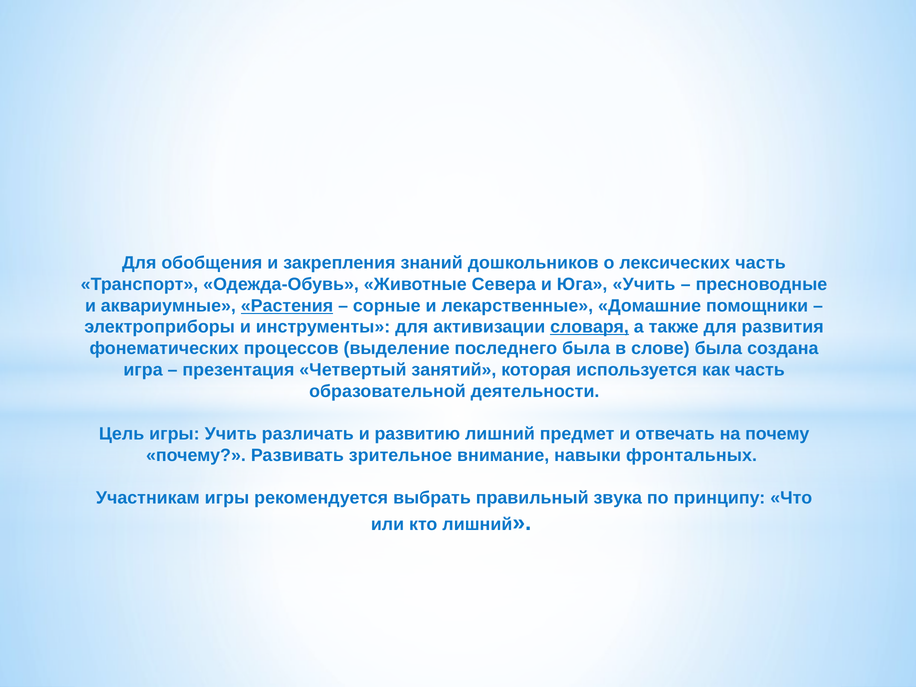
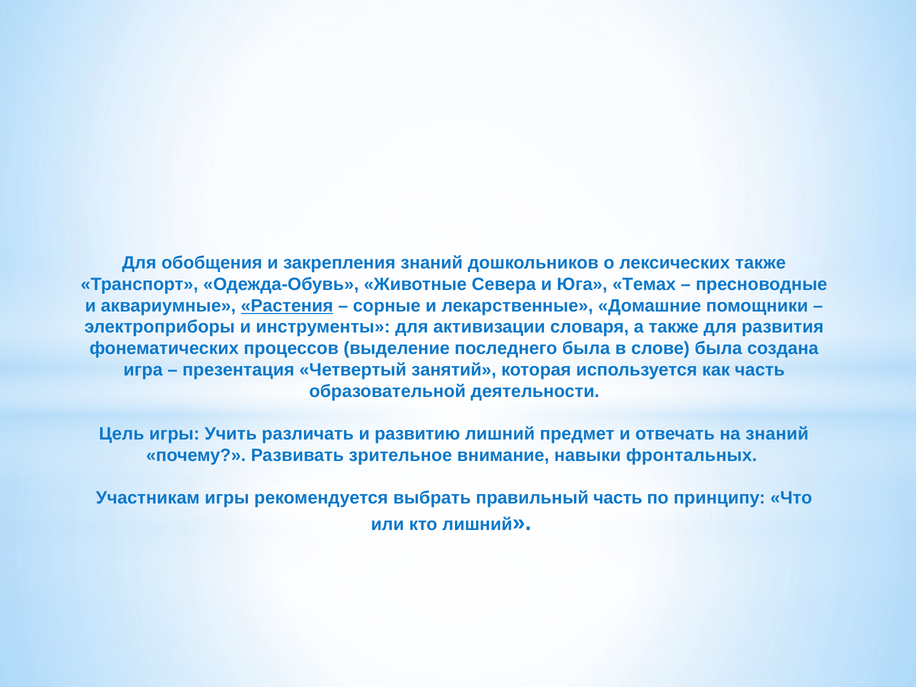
лексических часть: часть -> также (761, 263)
Юга Учить: Учить -> Темах (644, 284)
словаря underline: present -> none (590, 327)
на почему: почему -> знаний (777, 434)
правильный звука: звука -> часть (618, 498)
